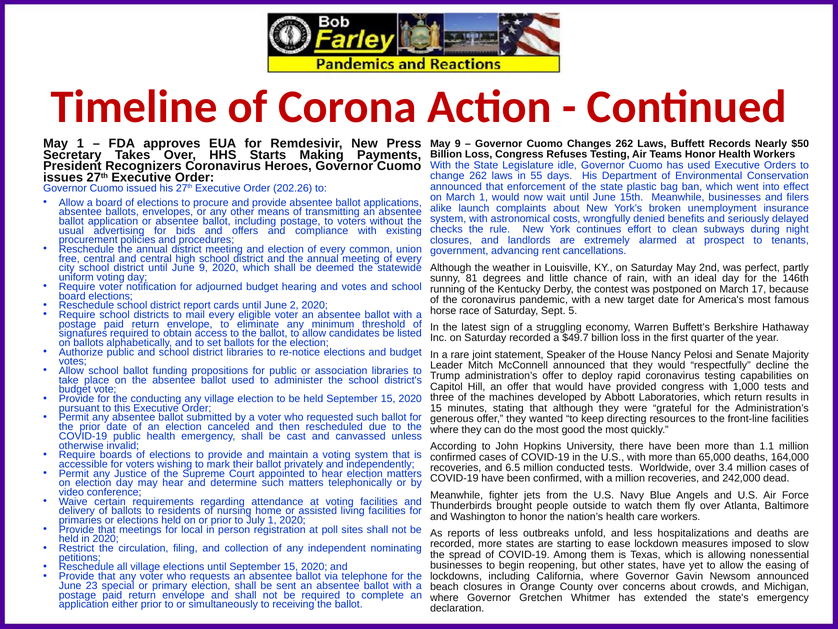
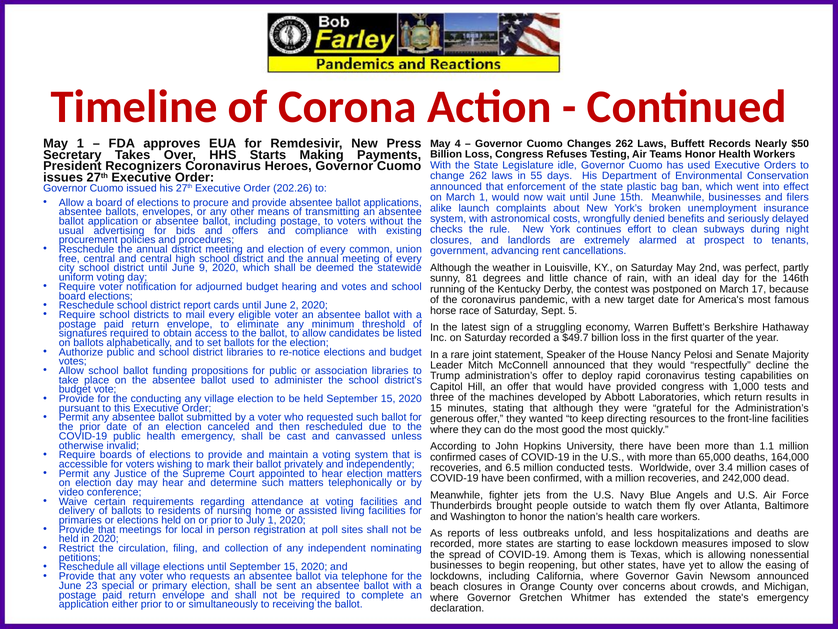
May 9: 9 -> 4 (458, 144)
